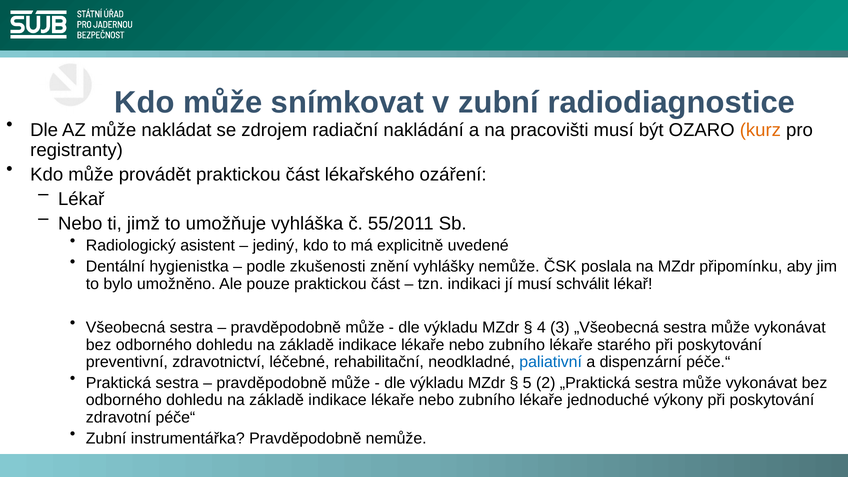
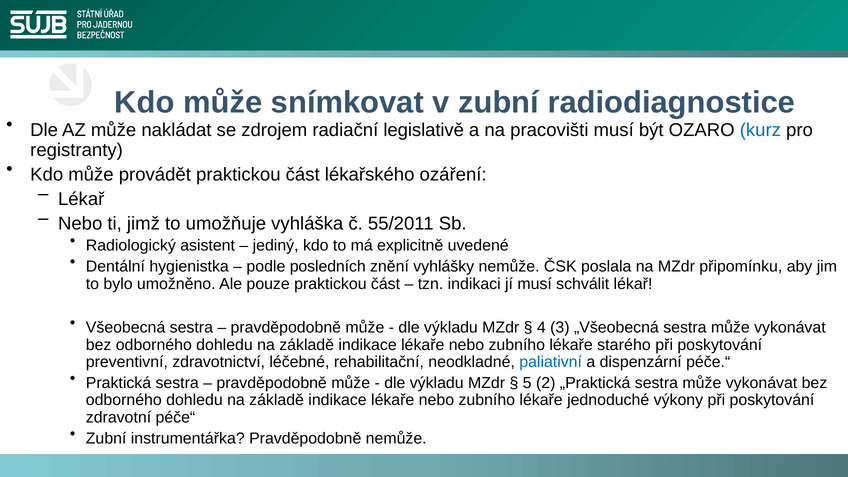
nakládání: nakládání -> legislativě (424, 130)
kurz colour: orange -> blue (760, 130)
zkušenosti: zkušenosti -> posledních (328, 267)
